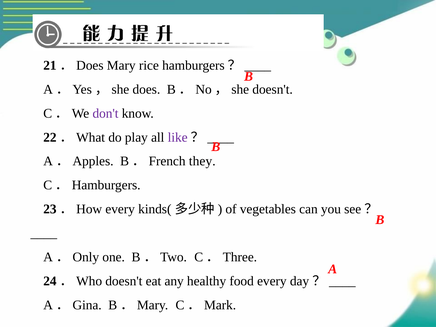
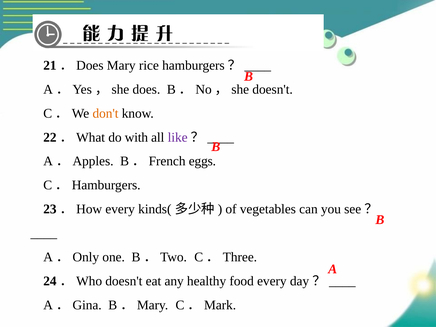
don't colour: purple -> orange (105, 113)
play: play -> with (136, 137)
they: they -> eggs (202, 161)
